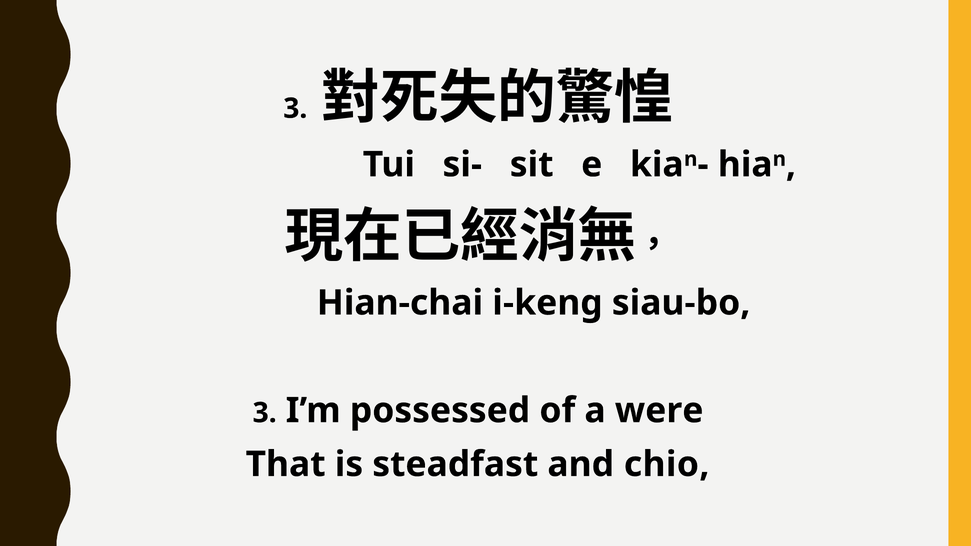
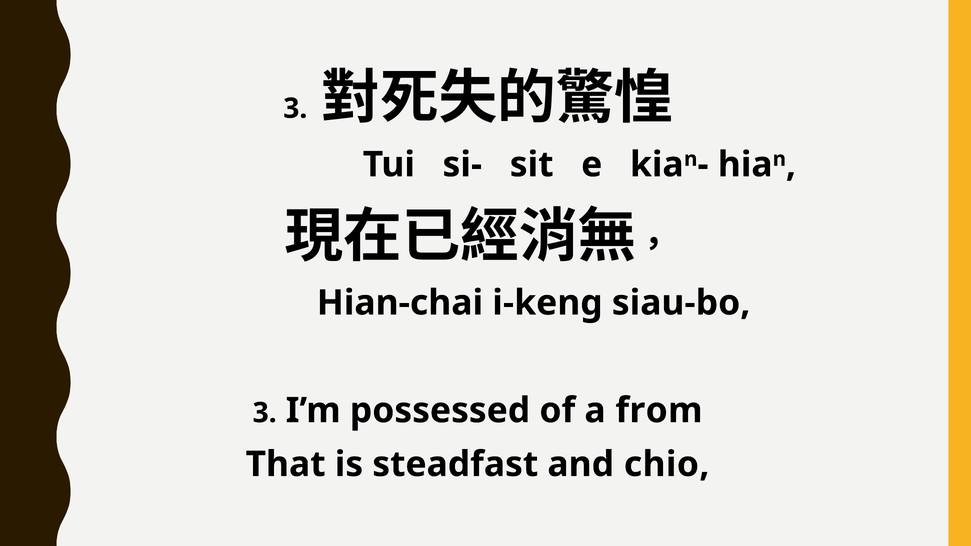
were: were -> from (659, 411)
